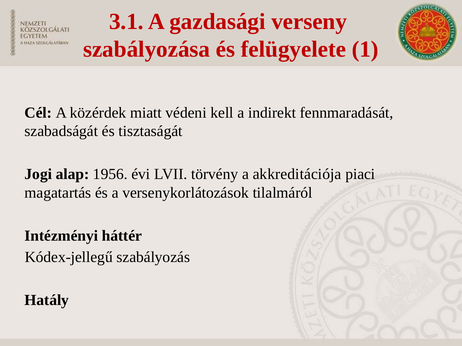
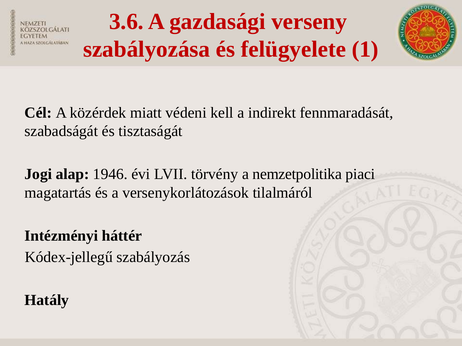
3.1: 3.1 -> 3.6 (126, 22)
1956: 1956 -> 1946 (110, 174)
akkreditációja: akkreditációja -> nemzetpolitika (297, 174)
